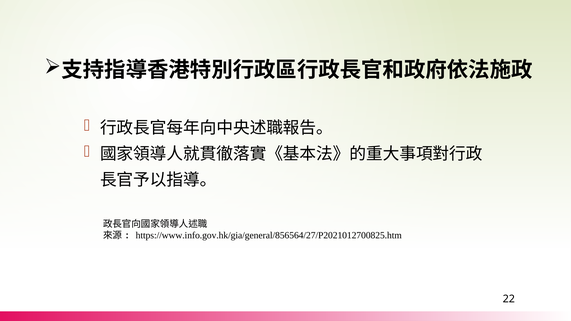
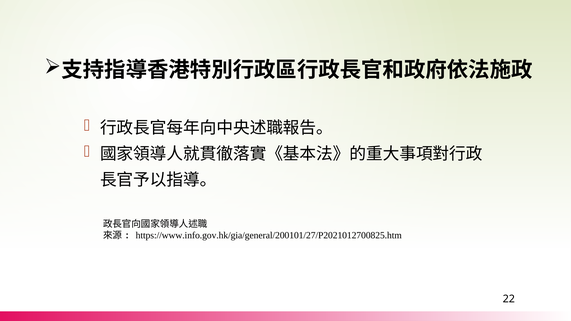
https://www.info.gov.hk/gia/general/856564/27/P2021012700825.htm: https://www.info.gov.hk/gia/general/856564/27/P2021012700825.htm -> https://www.info.gov.hk/gia/general/200101/27/P2021012700825.htm (269, 235)
